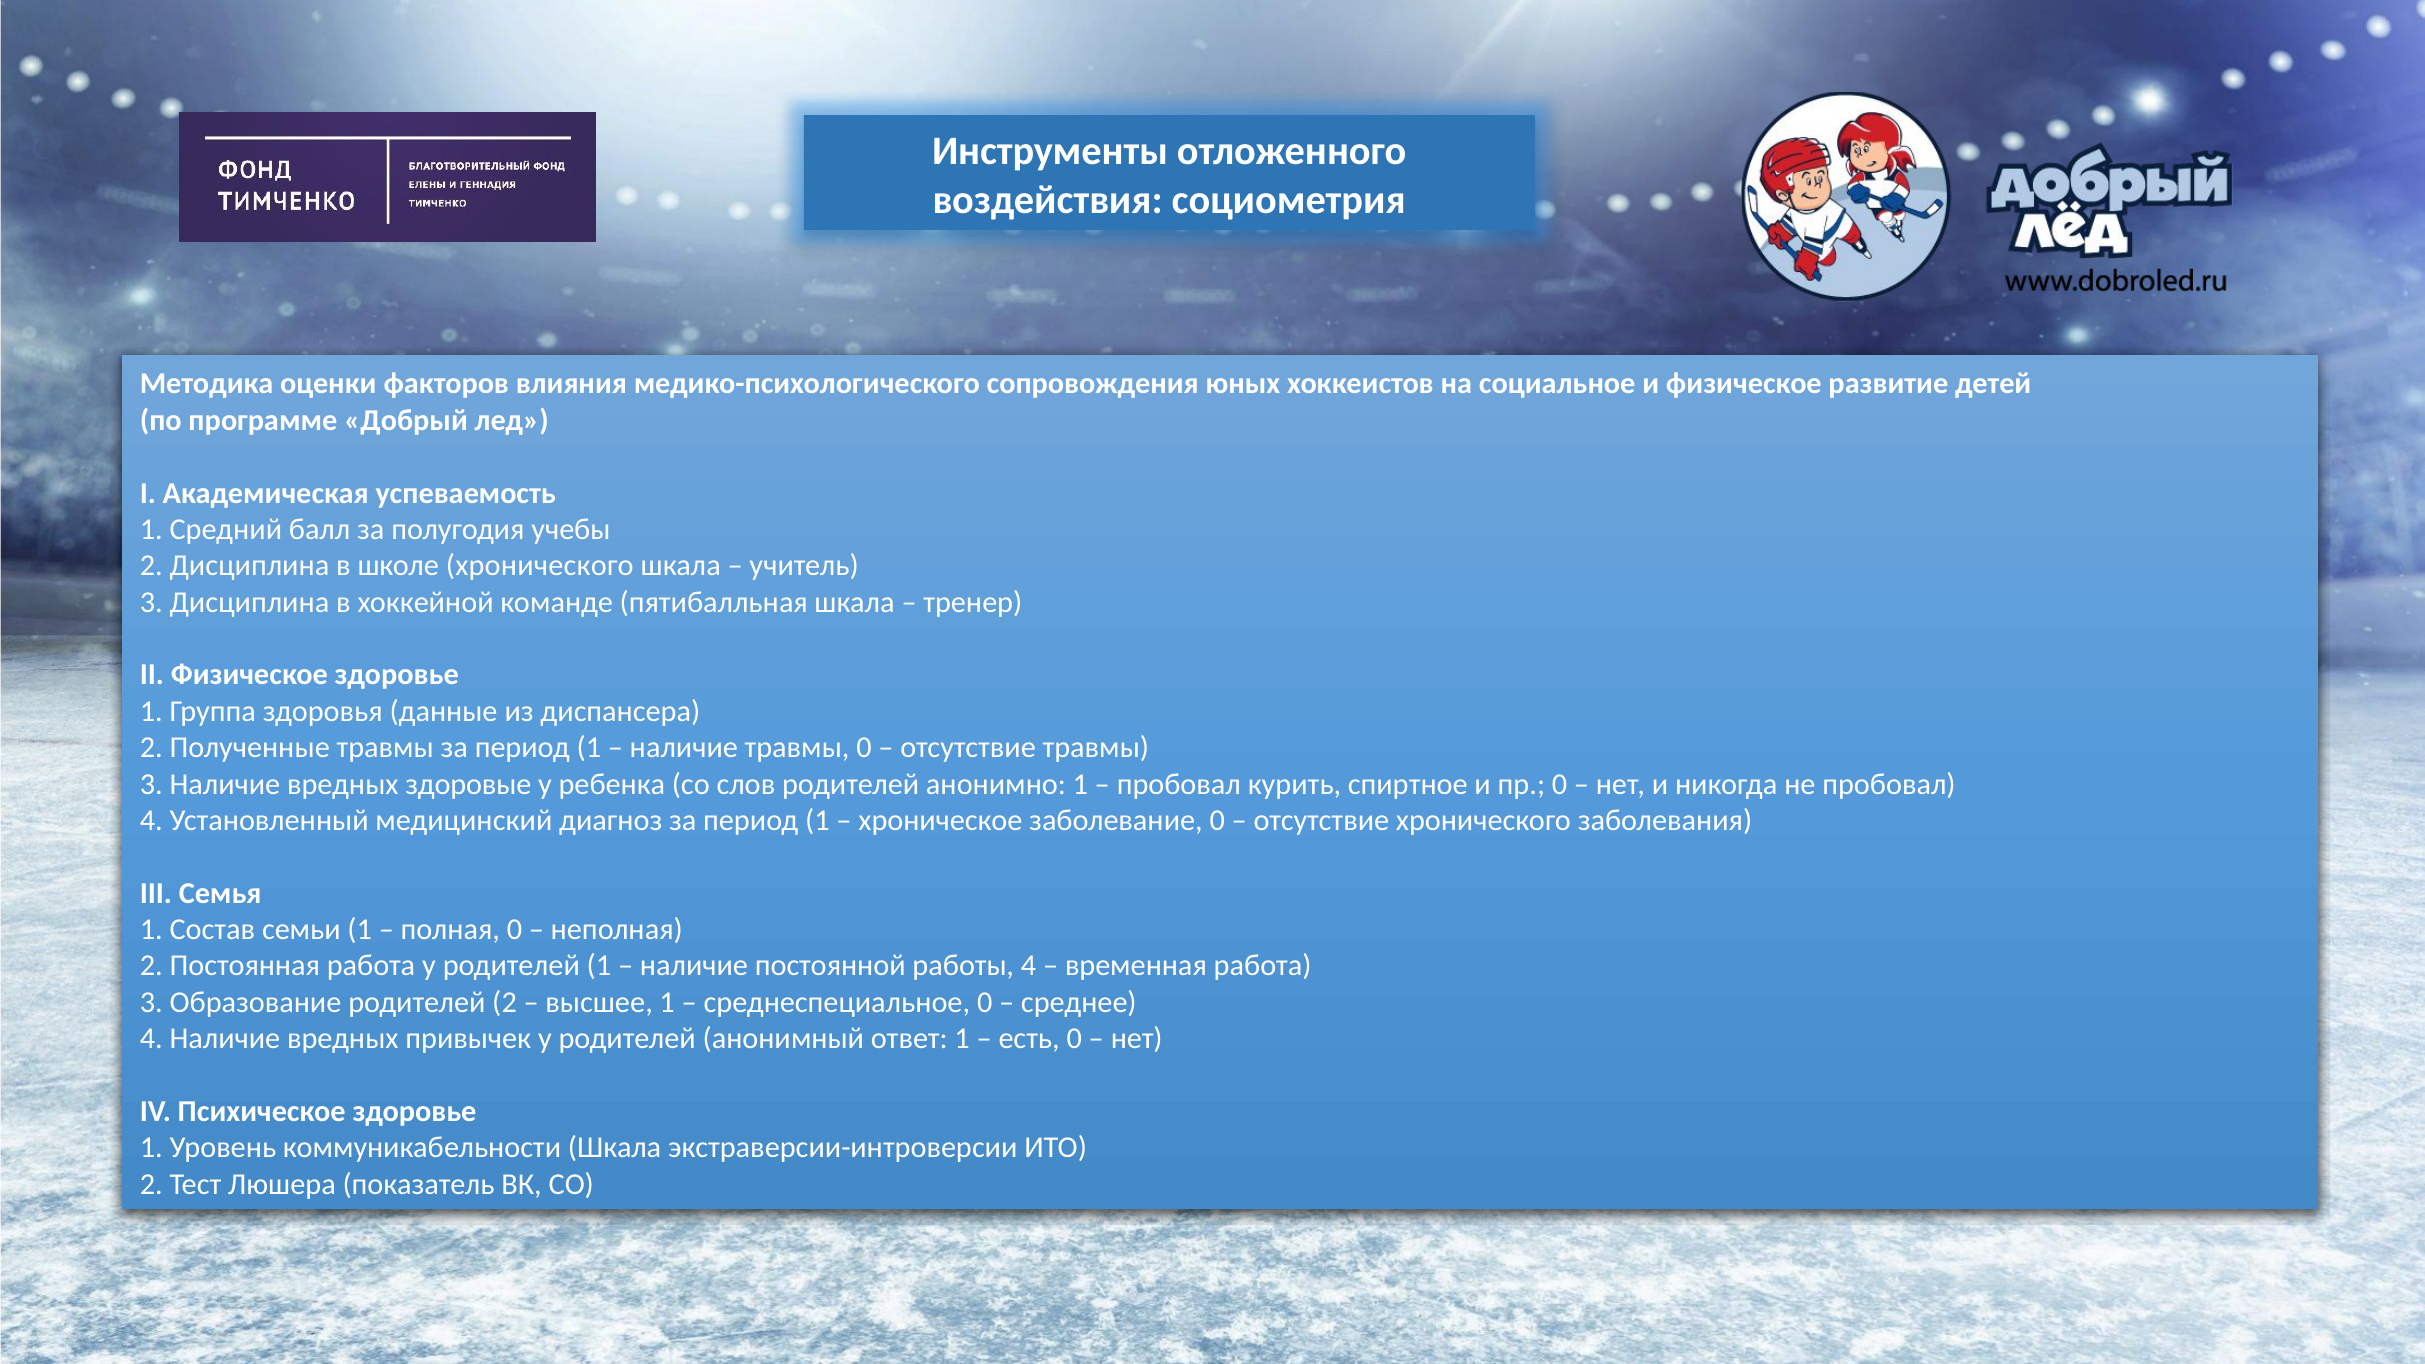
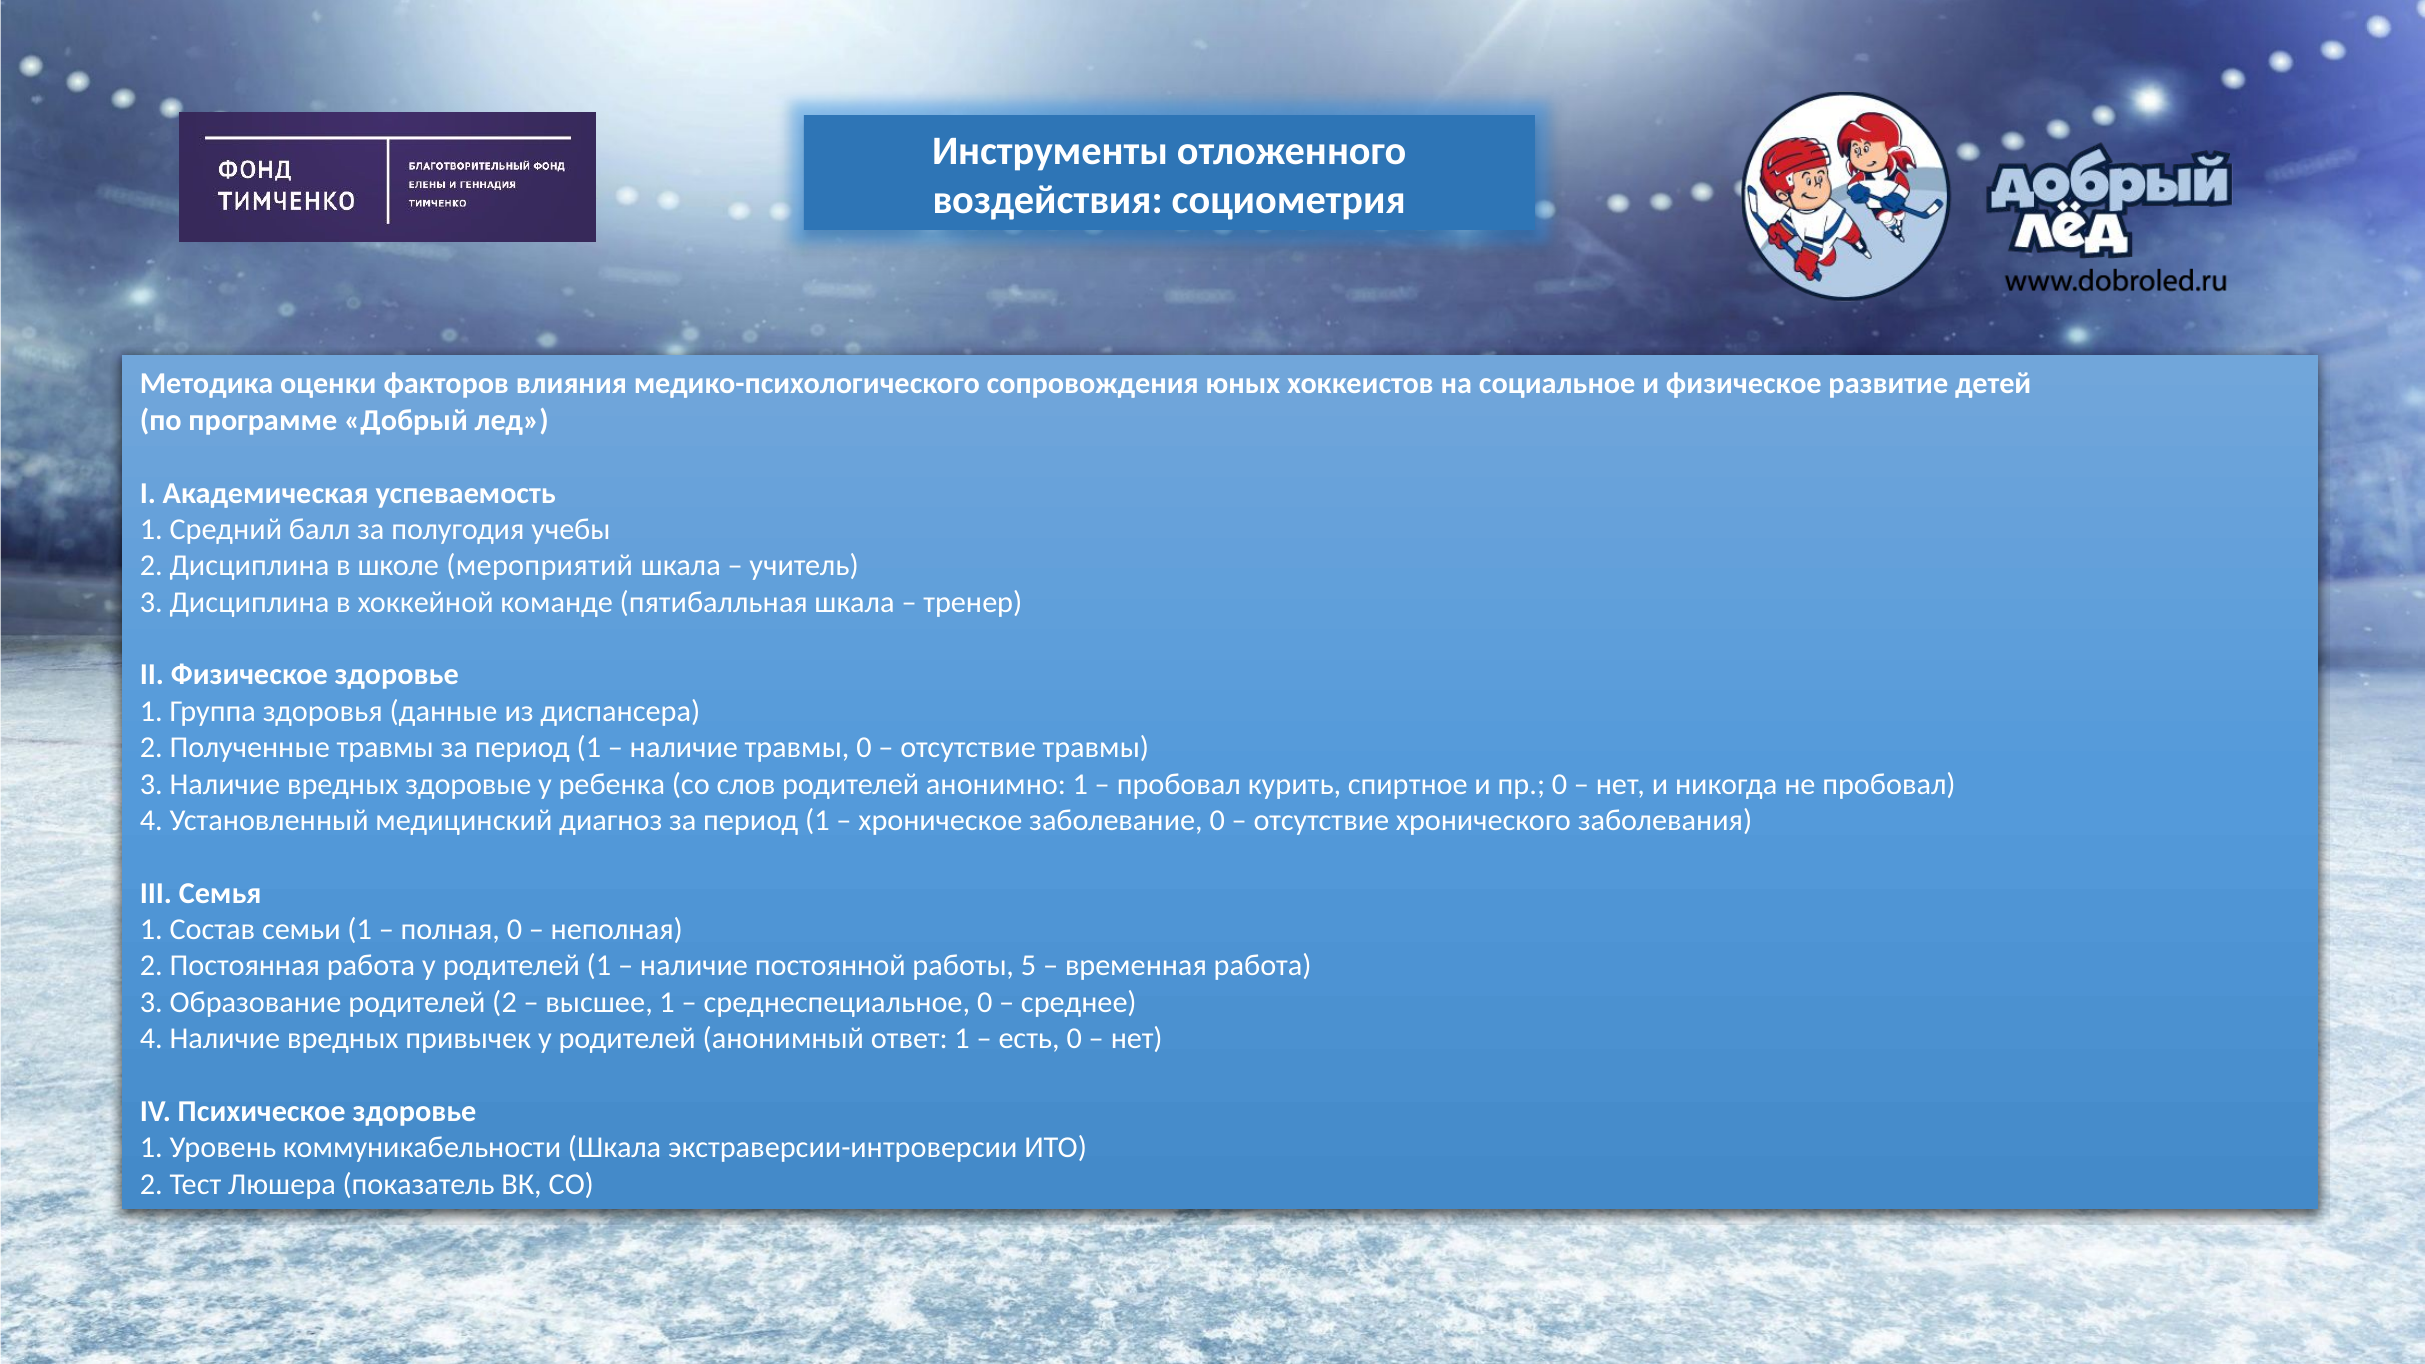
школе хронического: хронического -> мероприятий (540, 566)
работы 4: 4 -> 5 (1029, 966)
